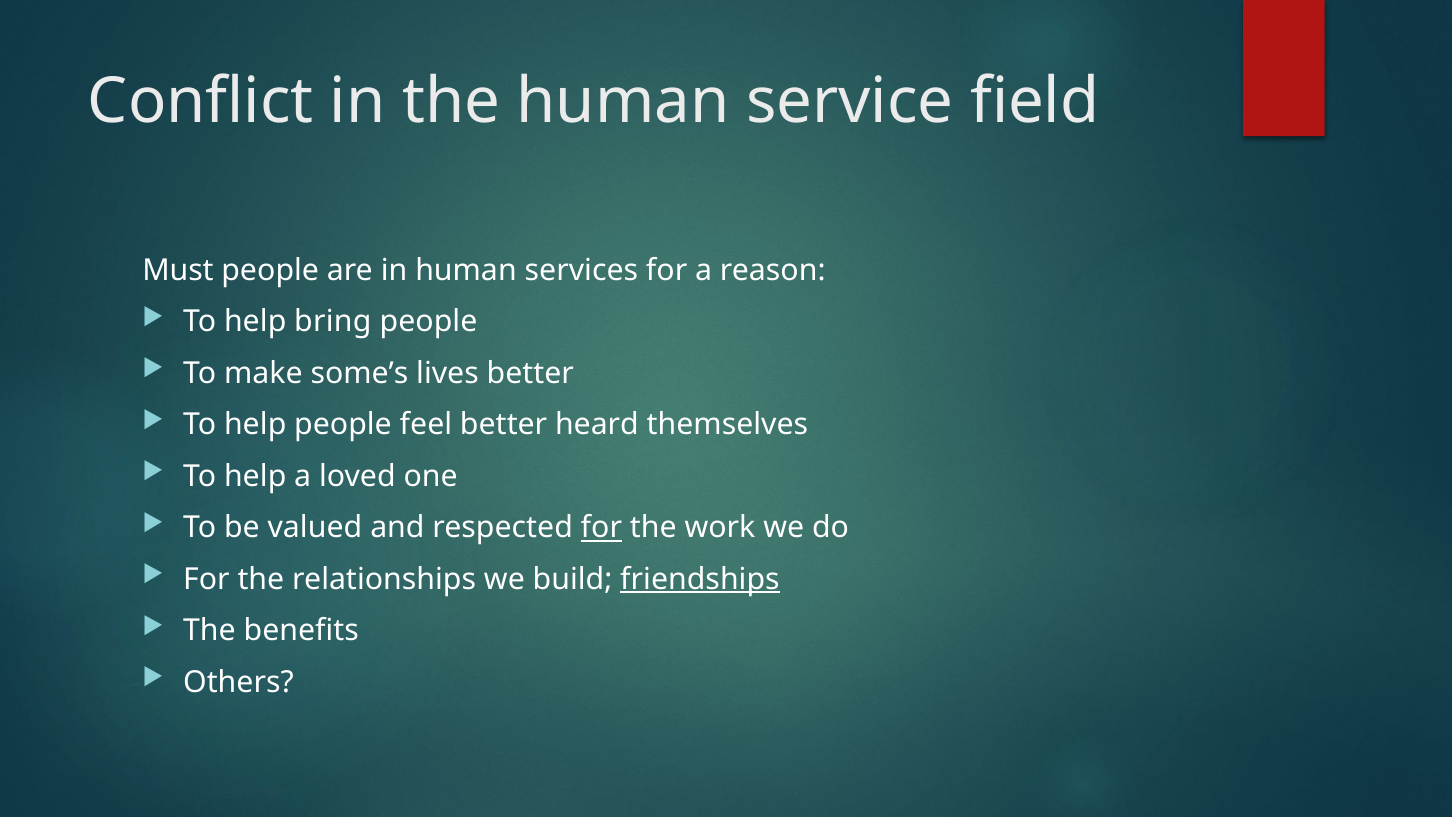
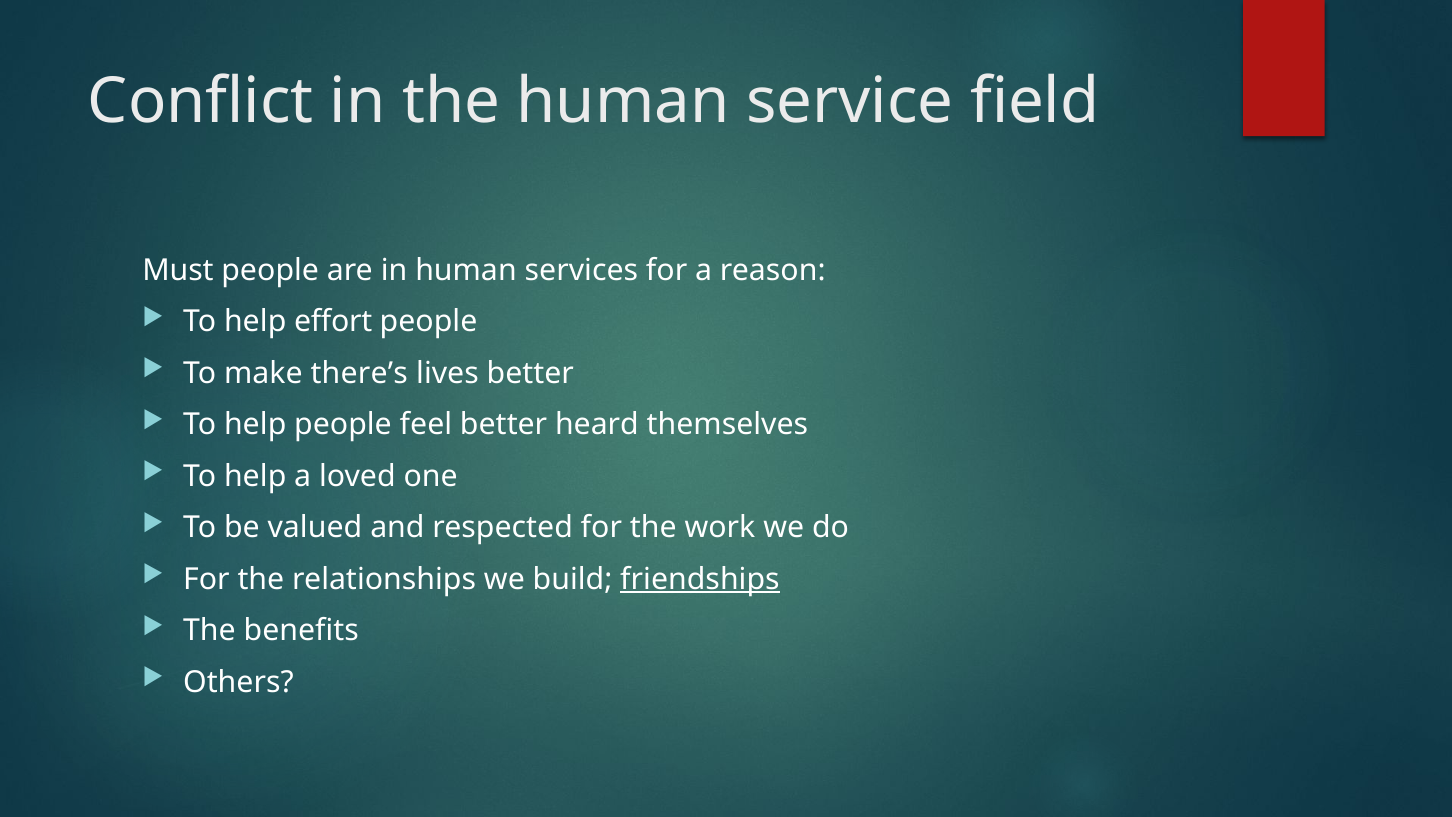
bring: bring -> effort (333, 322)
some’s: some’s -> there’s (359, 373)
for underline: present -> none (601, 527)
